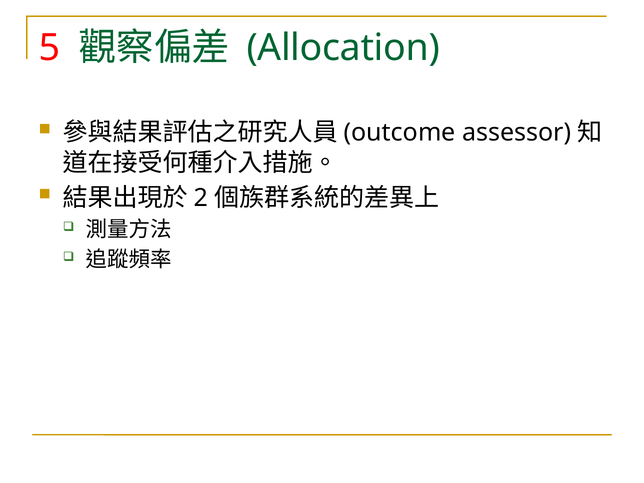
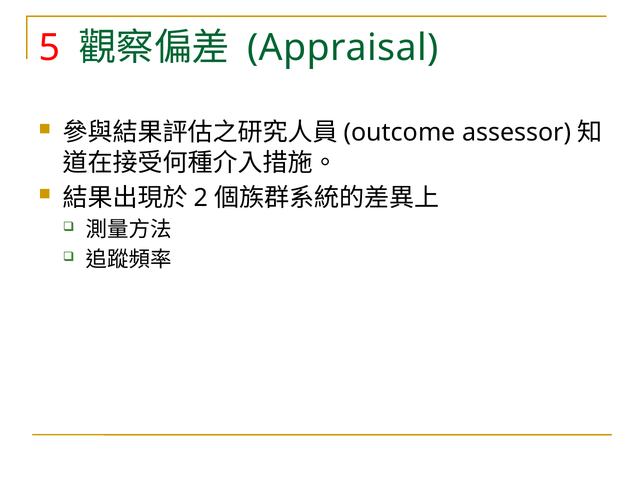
Allocation: Allocation -> Appraisal (343, 48)
